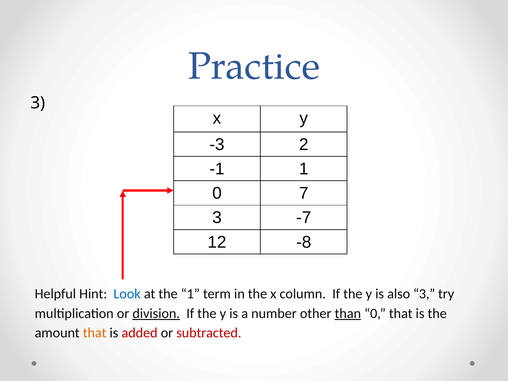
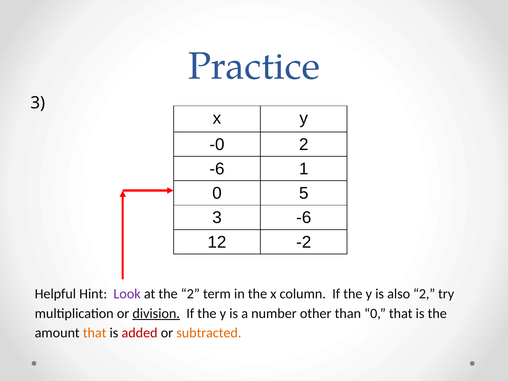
-3: -3 -> -0 (217, 145)
-1: -1 -> -6 (217, 169)
7: 7 -> 5 (304, 193)
3 -7: -7 -> -6 (304, 218)
-8: -8 -> -2 (304, 242)
Look colour: blue -> purple (127, 294)
the 1: 1 -> 2 (190, 294)
also 3: 3 -> 2 (424, 294)
than underline: present -> none (348, 313)
subtracted colour: red -> orange (209, 333)
